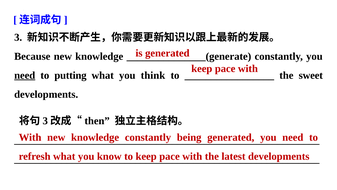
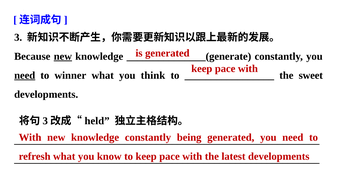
new underline: none -> present (63, 56)
putting: putting -> winner (70, 75)
then: then -> held (97, 121)
